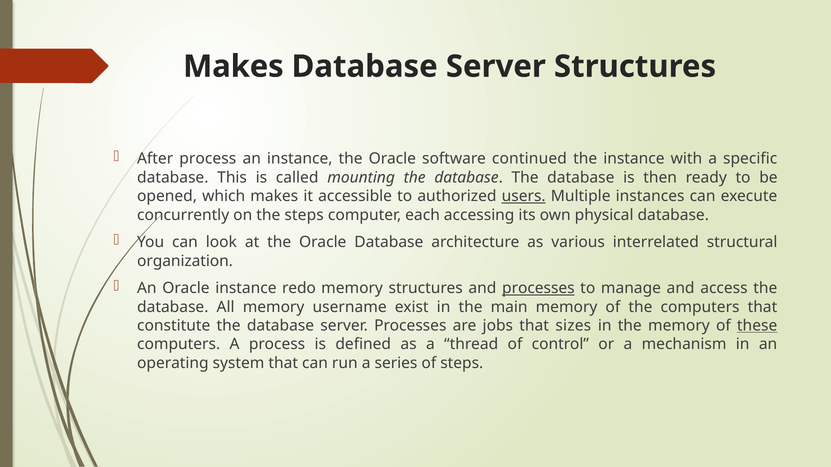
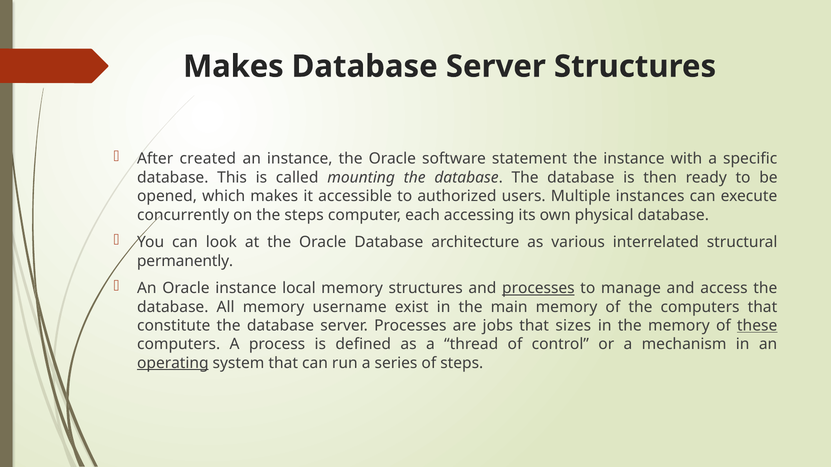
After process: process -> created (208, 159)
continued: continued -> statement (529, 159)
users underline: present -> none (524, 196)
organization: organization -> permanently (185, 261)
redo: redo -> local (299, 288)
operating underline: none -> present (173, 363)
